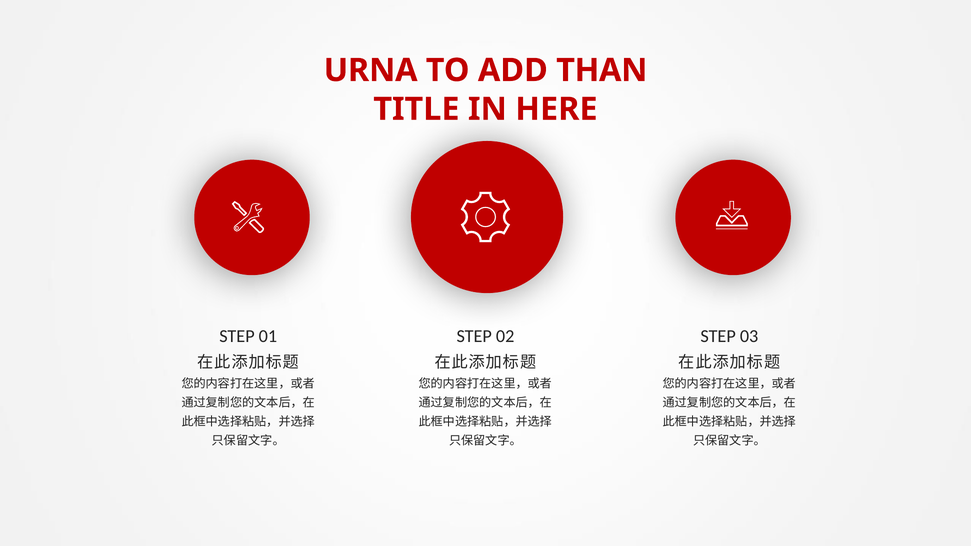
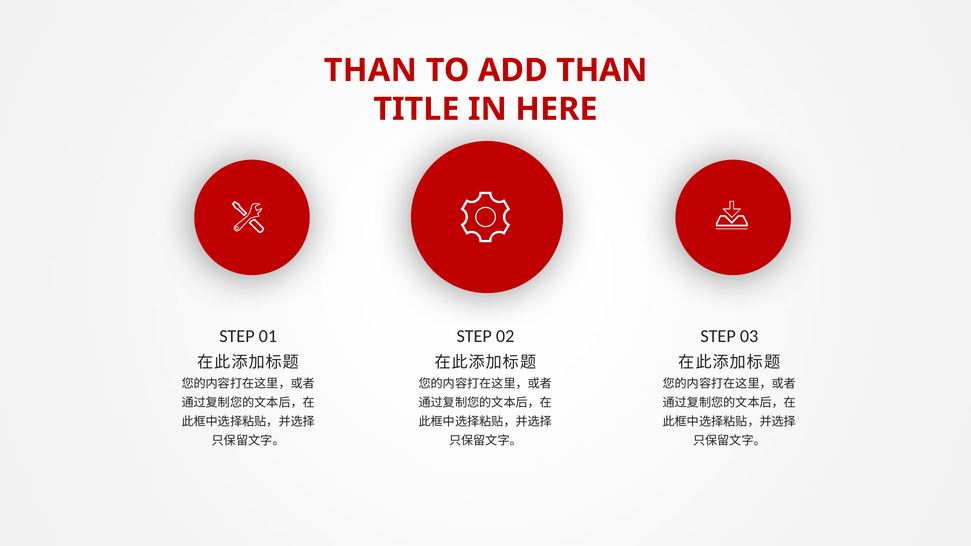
URNA: URNA -> THAN (370, 70)
